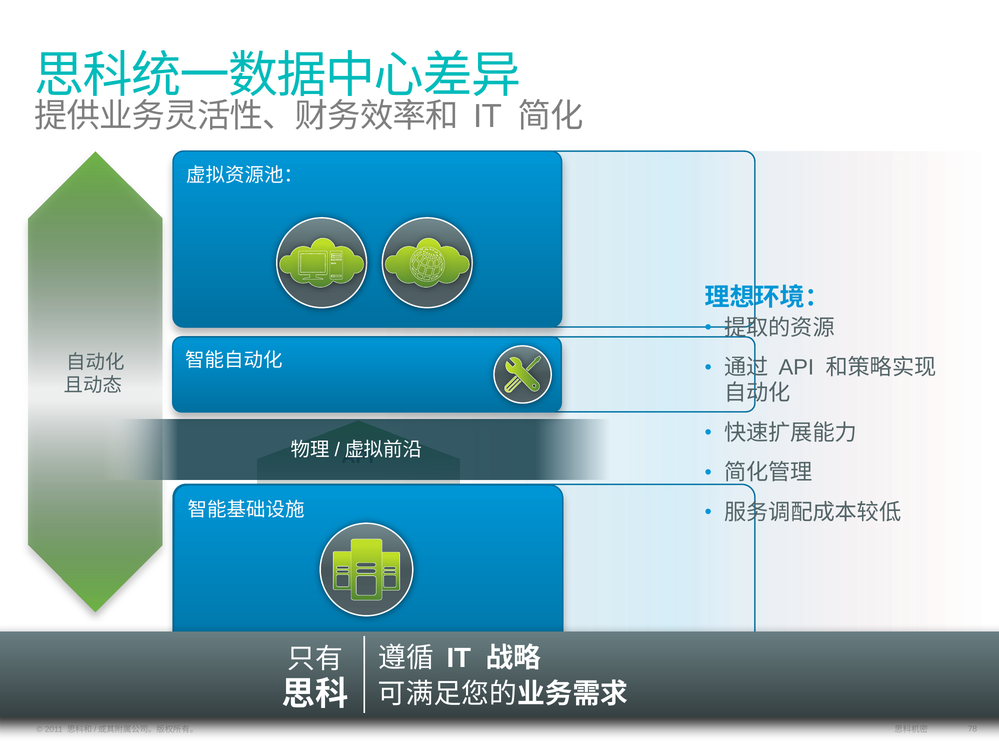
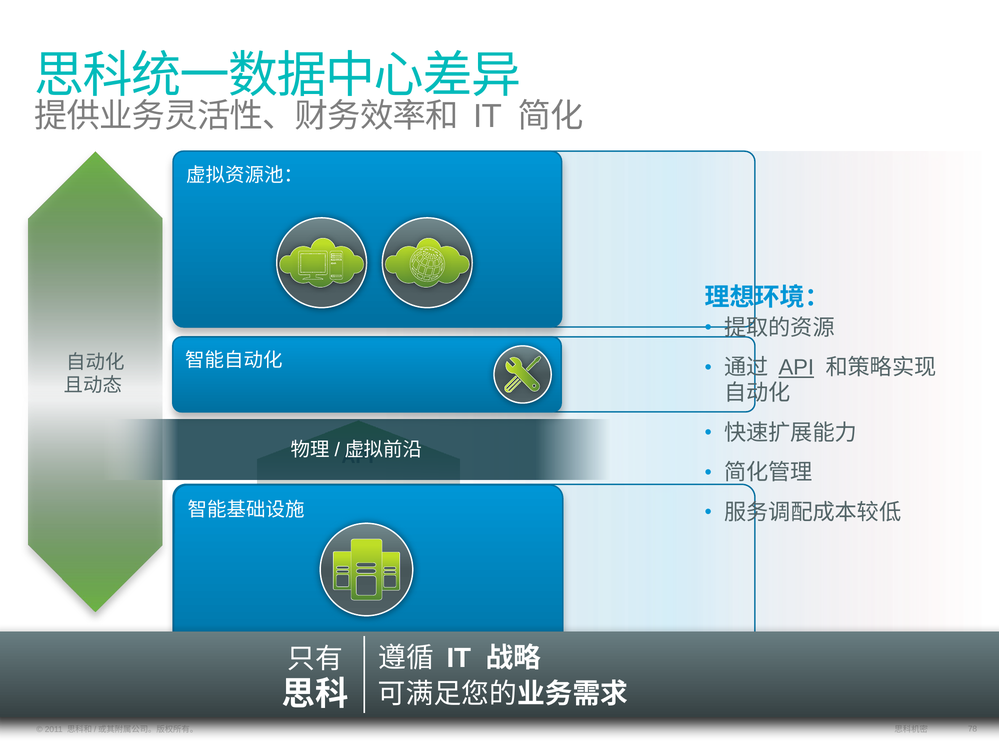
API underline: none -> present (796, 368)
